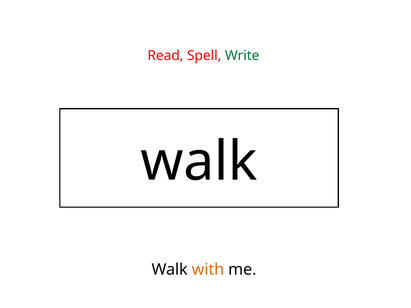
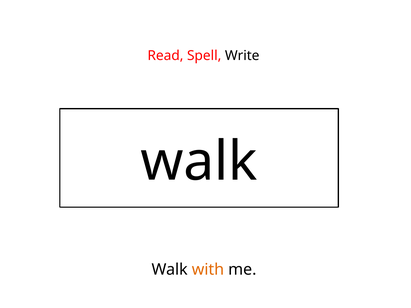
Write colour: green -> black (242, 56)
